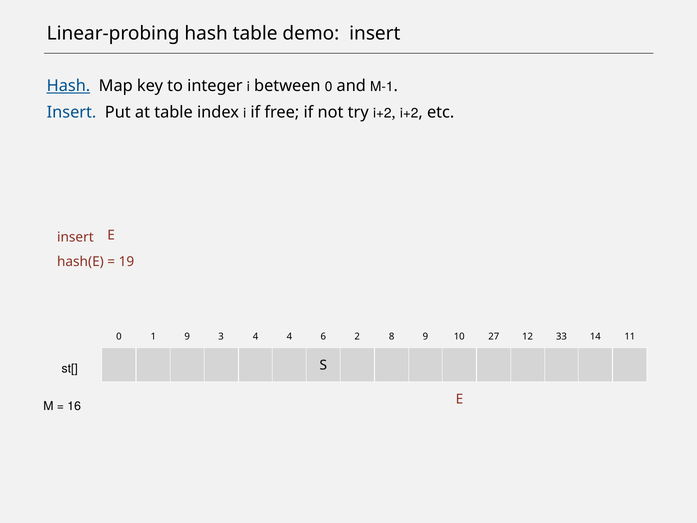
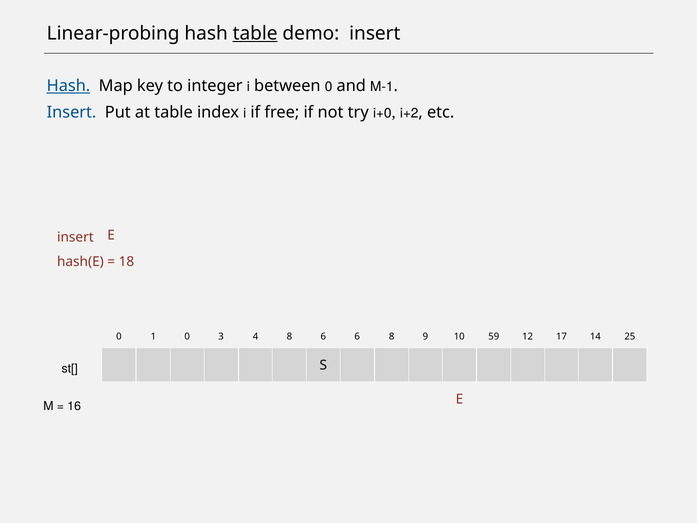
table underline: none -> present (255, 33)
try i+2: i+2 -> i+0 (382, 113)
19: 19 -> 18 (126, 262)
1 9: 9 -> 0 (187, 336)
4 4: 4 -> 8 (289, 336)
6 2: 2 -> 6 (357, 336)
27: 27 -> 59 (494, 336)
33: 33 -> 17 (561, 336)
11: 11 -> 25 (630, 336)
